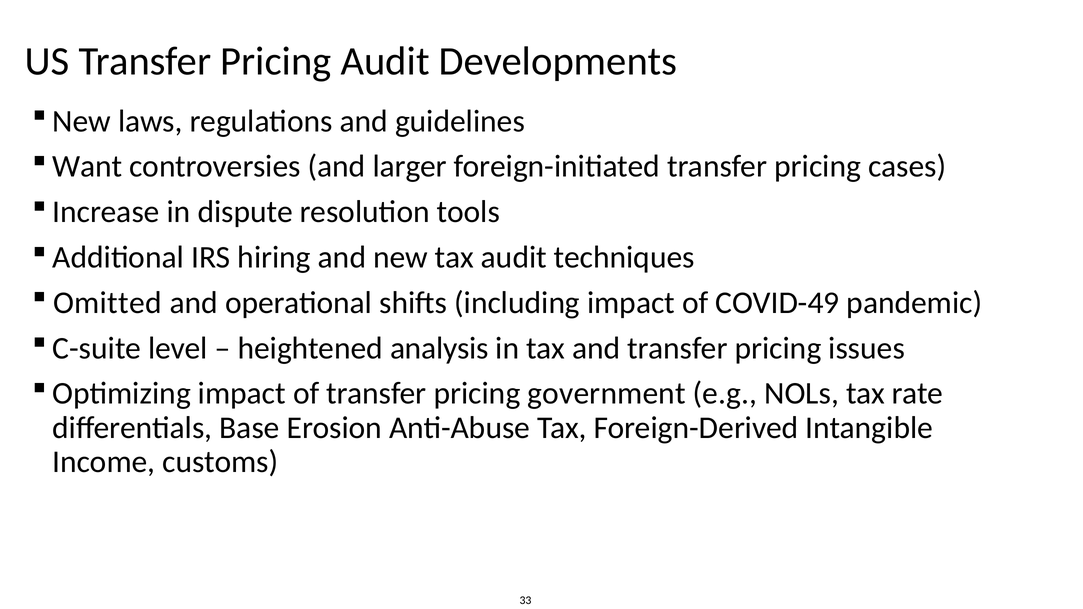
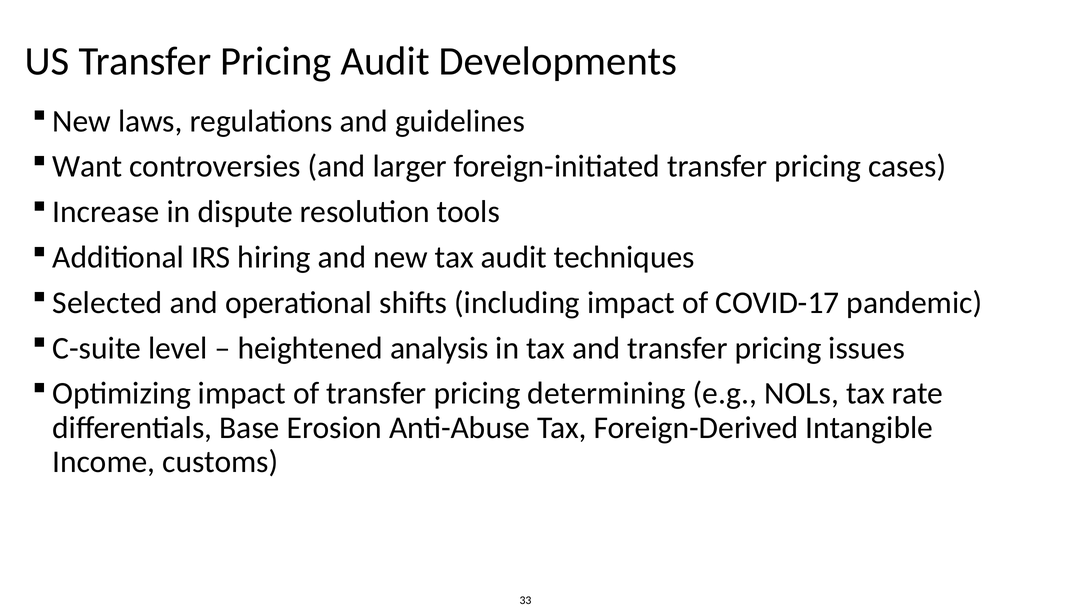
Omitted: Omitted -> Selected (108, 303)
COVID-49: COVID-49 -> COVID-17 (777, 303)
government: government -> determining (607, 394)
